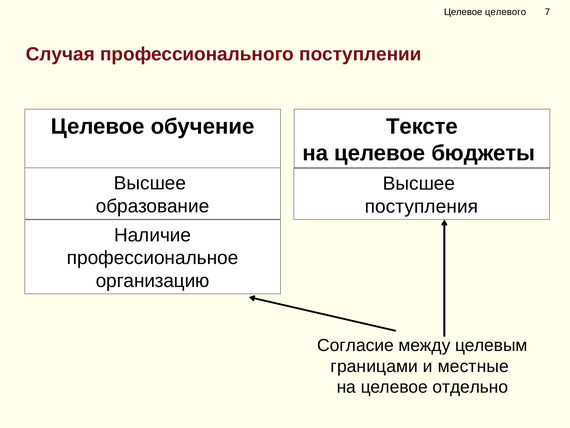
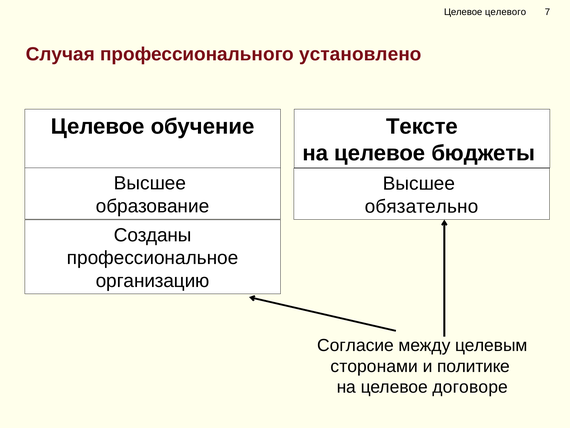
поступлении: поступлении -> установлено (360, 54)
поступления: поступления -> обязательно (422, 206)
Наличие: Наличие -> Созданы (153, 235)
границами: границами -> сторонами (374, 366)
местные: местные -> политике (473, 366)
отдельно: отдельно -> договоре (470, 387)
